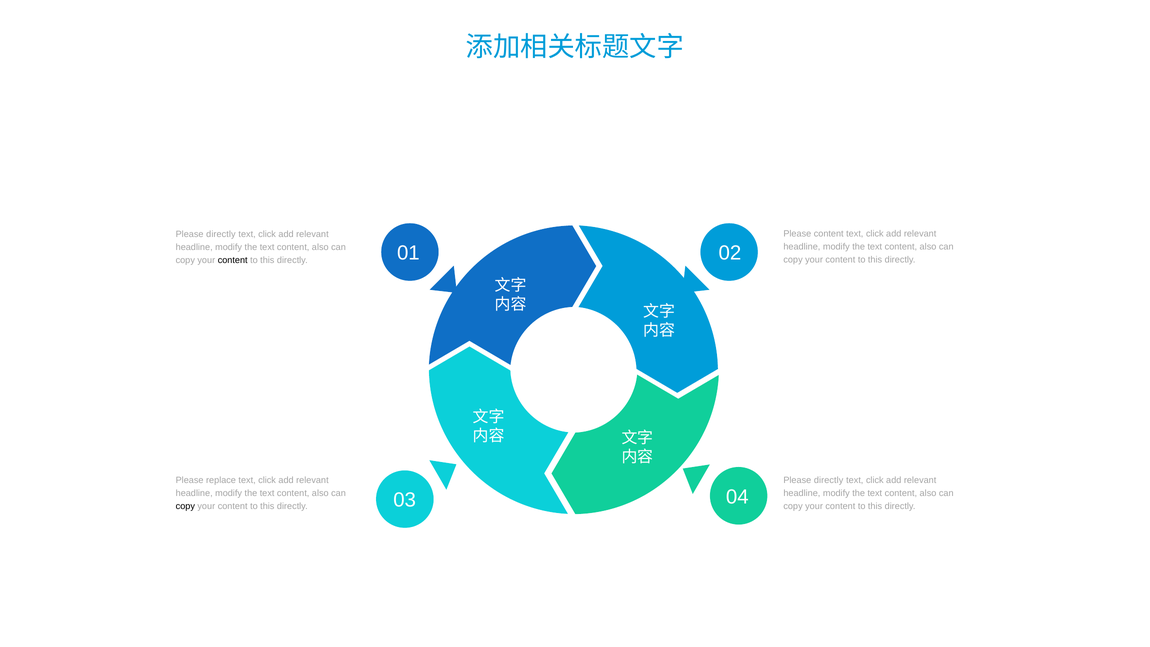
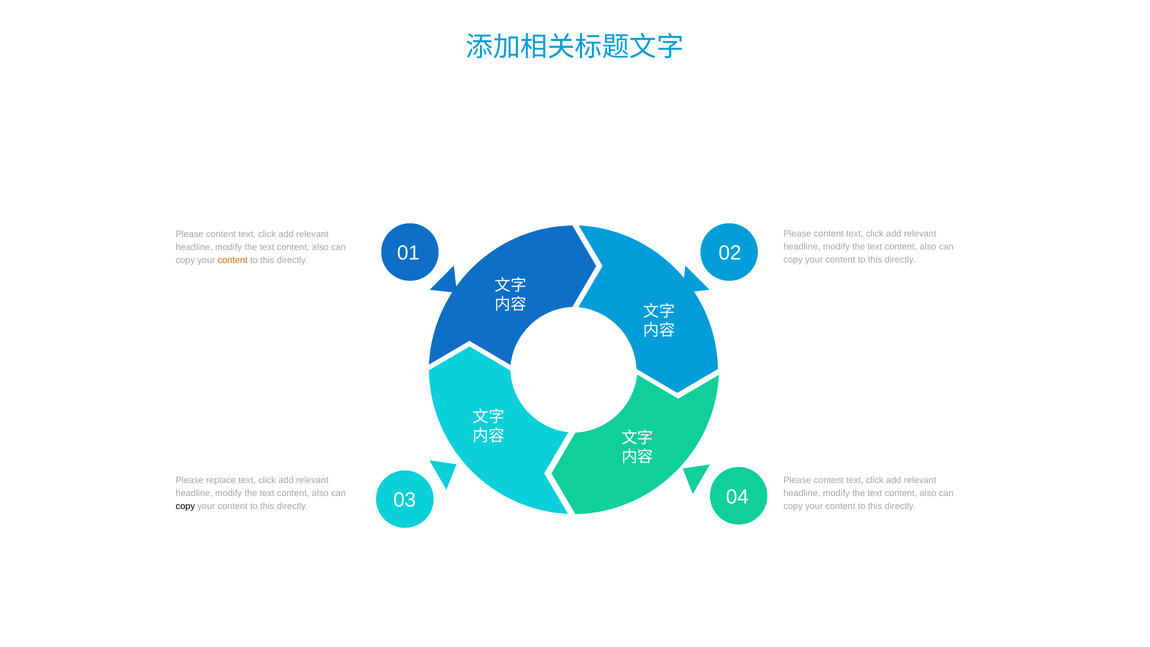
directly: directly -> content (221, 234)
content colour: black -> orange (233, 260)
directly: directly -> content (829, 480)
